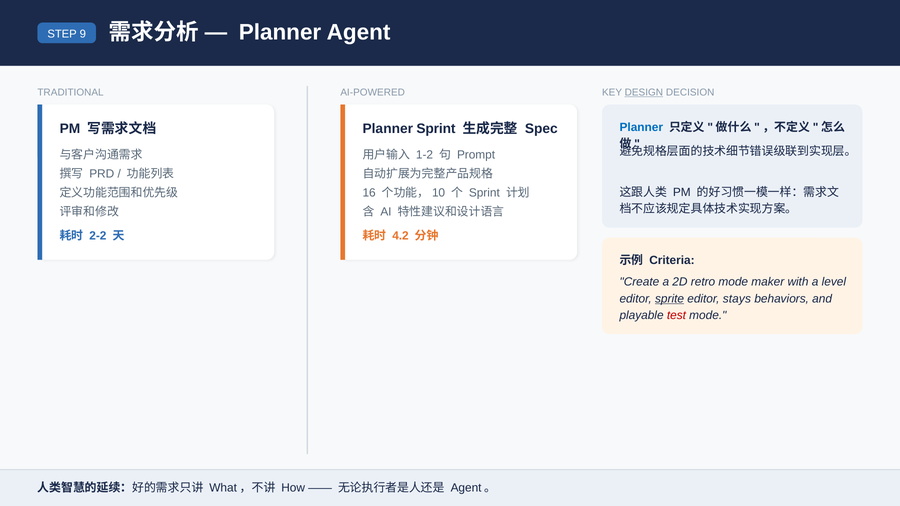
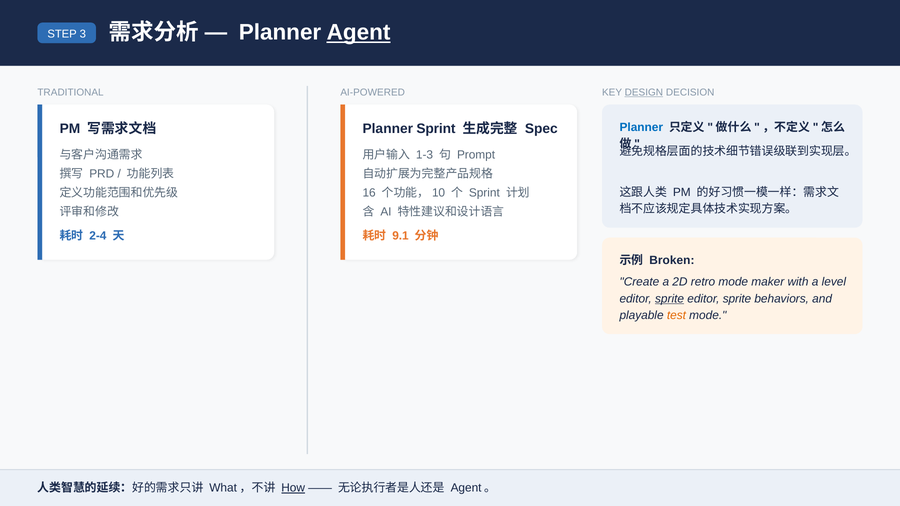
Agent underline: none -> present (359, 33)
9: 9 -> 3 (83, 34)
1-2: 1-2 -> 1-3 (425, 155)
2-2: 2-2 -> 2-4 (98, 236)
4.2: 4.2 -> 9.1 (400, 236)
Criteria: Criteria -> Broken (672, 261)
stays: stays -> sprite (737, 299)
test colour: red -> orange (676, 315)
How underline: none -> present (293, 488)
